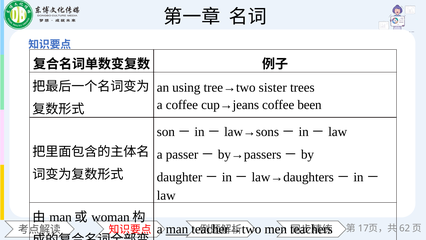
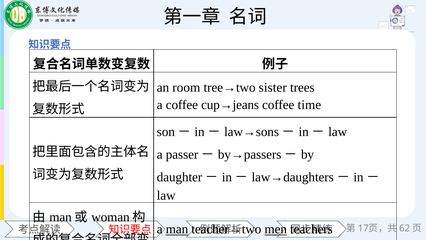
using: using -> room (186, 87)
been: been -> time (309, 105)
men underline: none -> present (276, 229)
